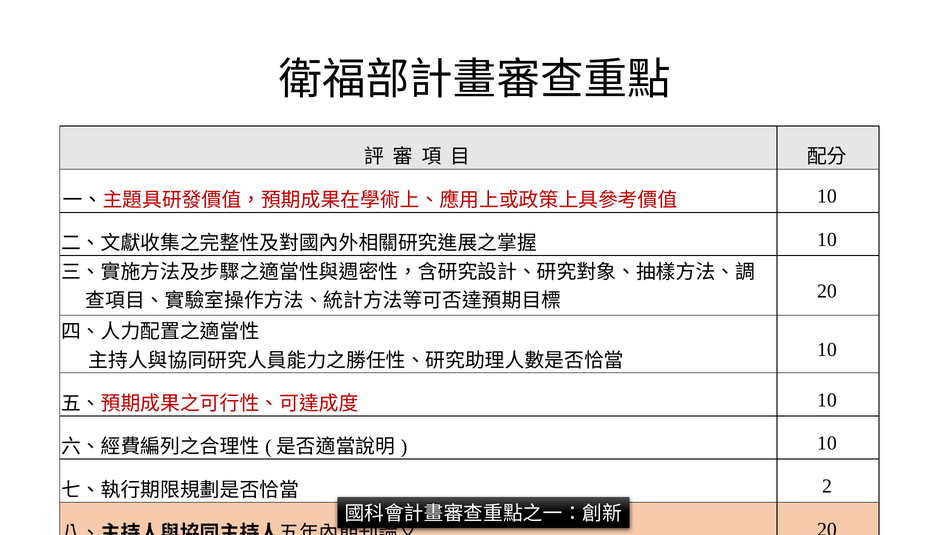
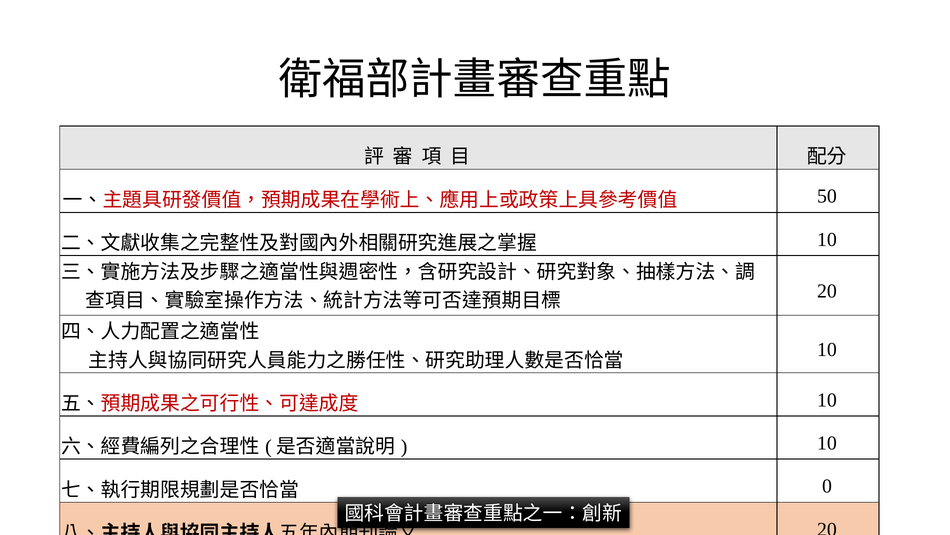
10: 10 -> 50 (827, 196)
2: 2 -> 0 (827, 486)
